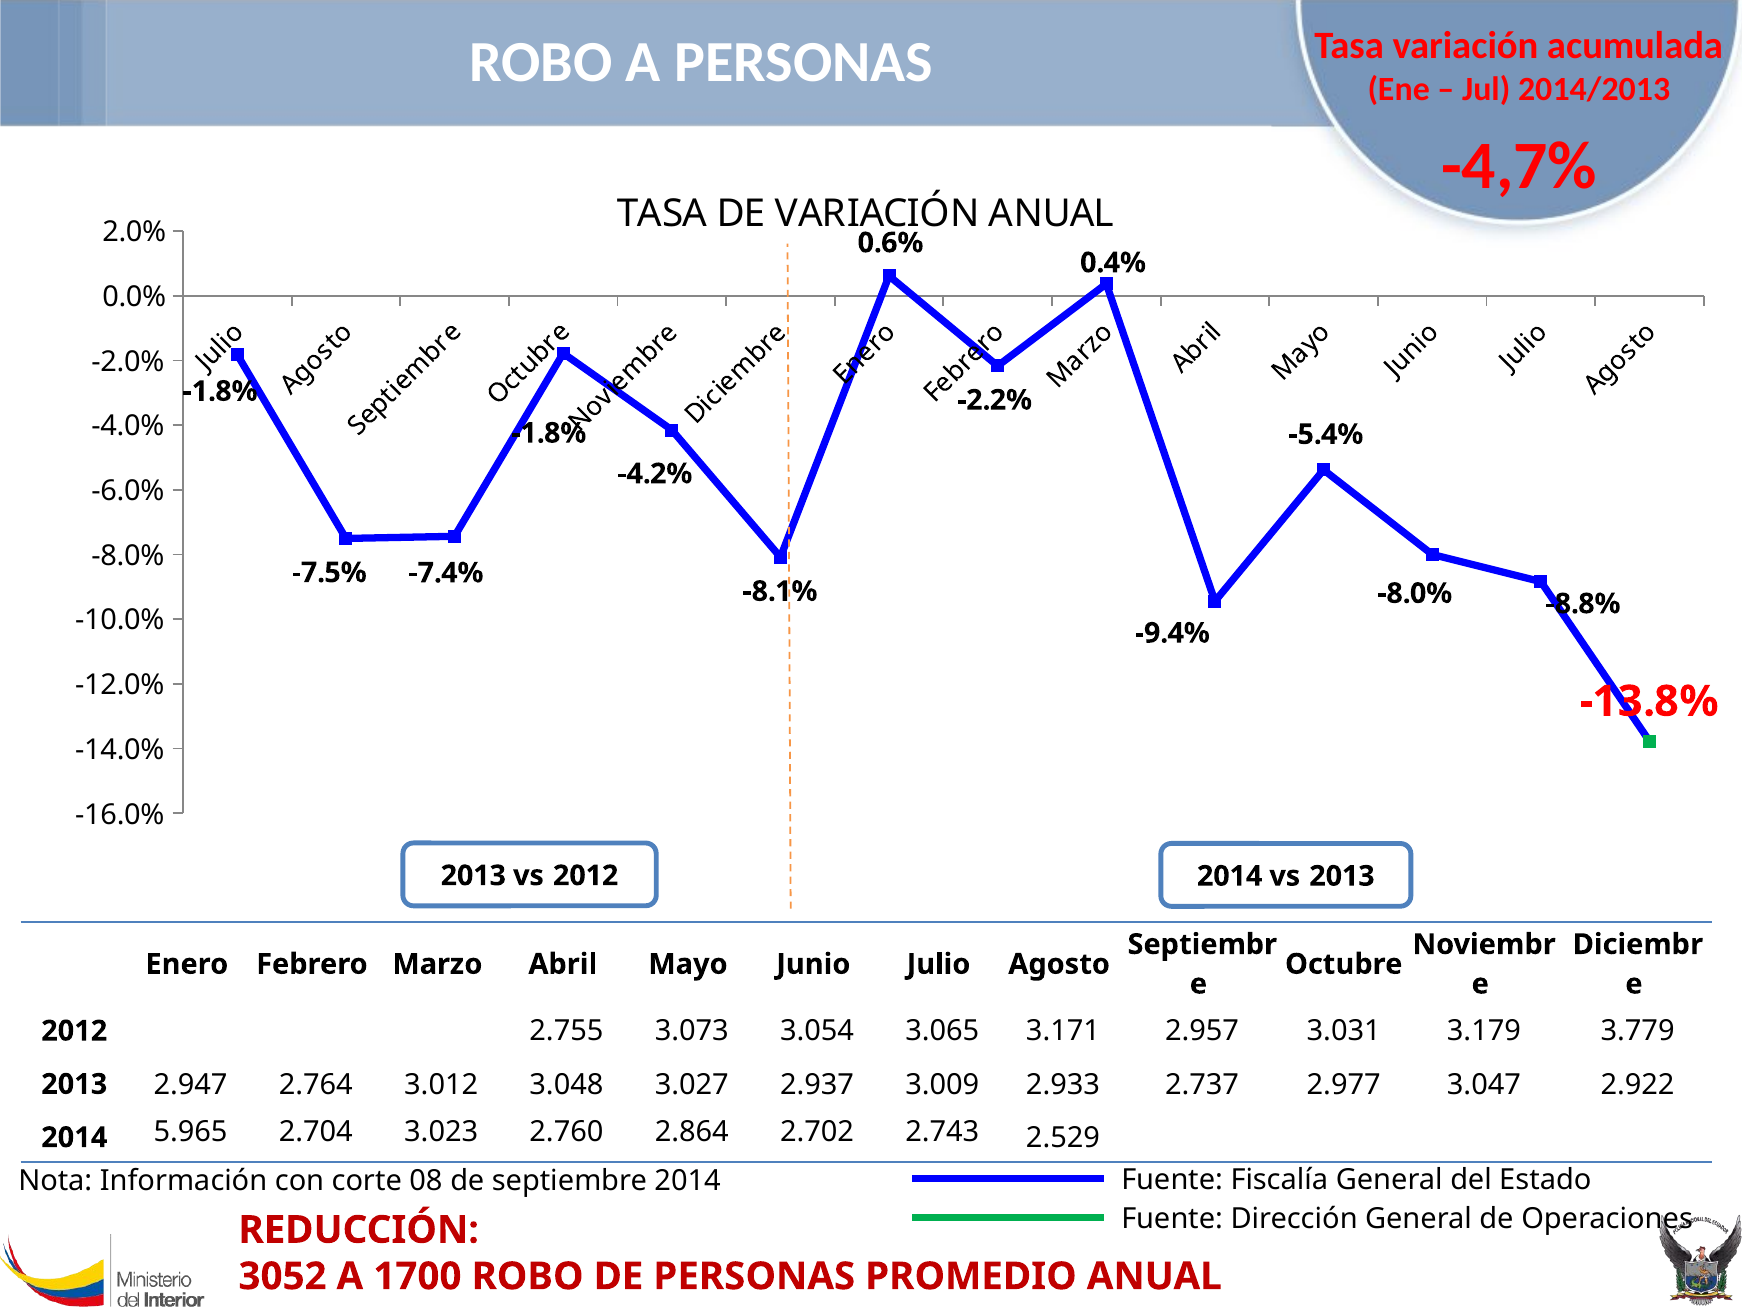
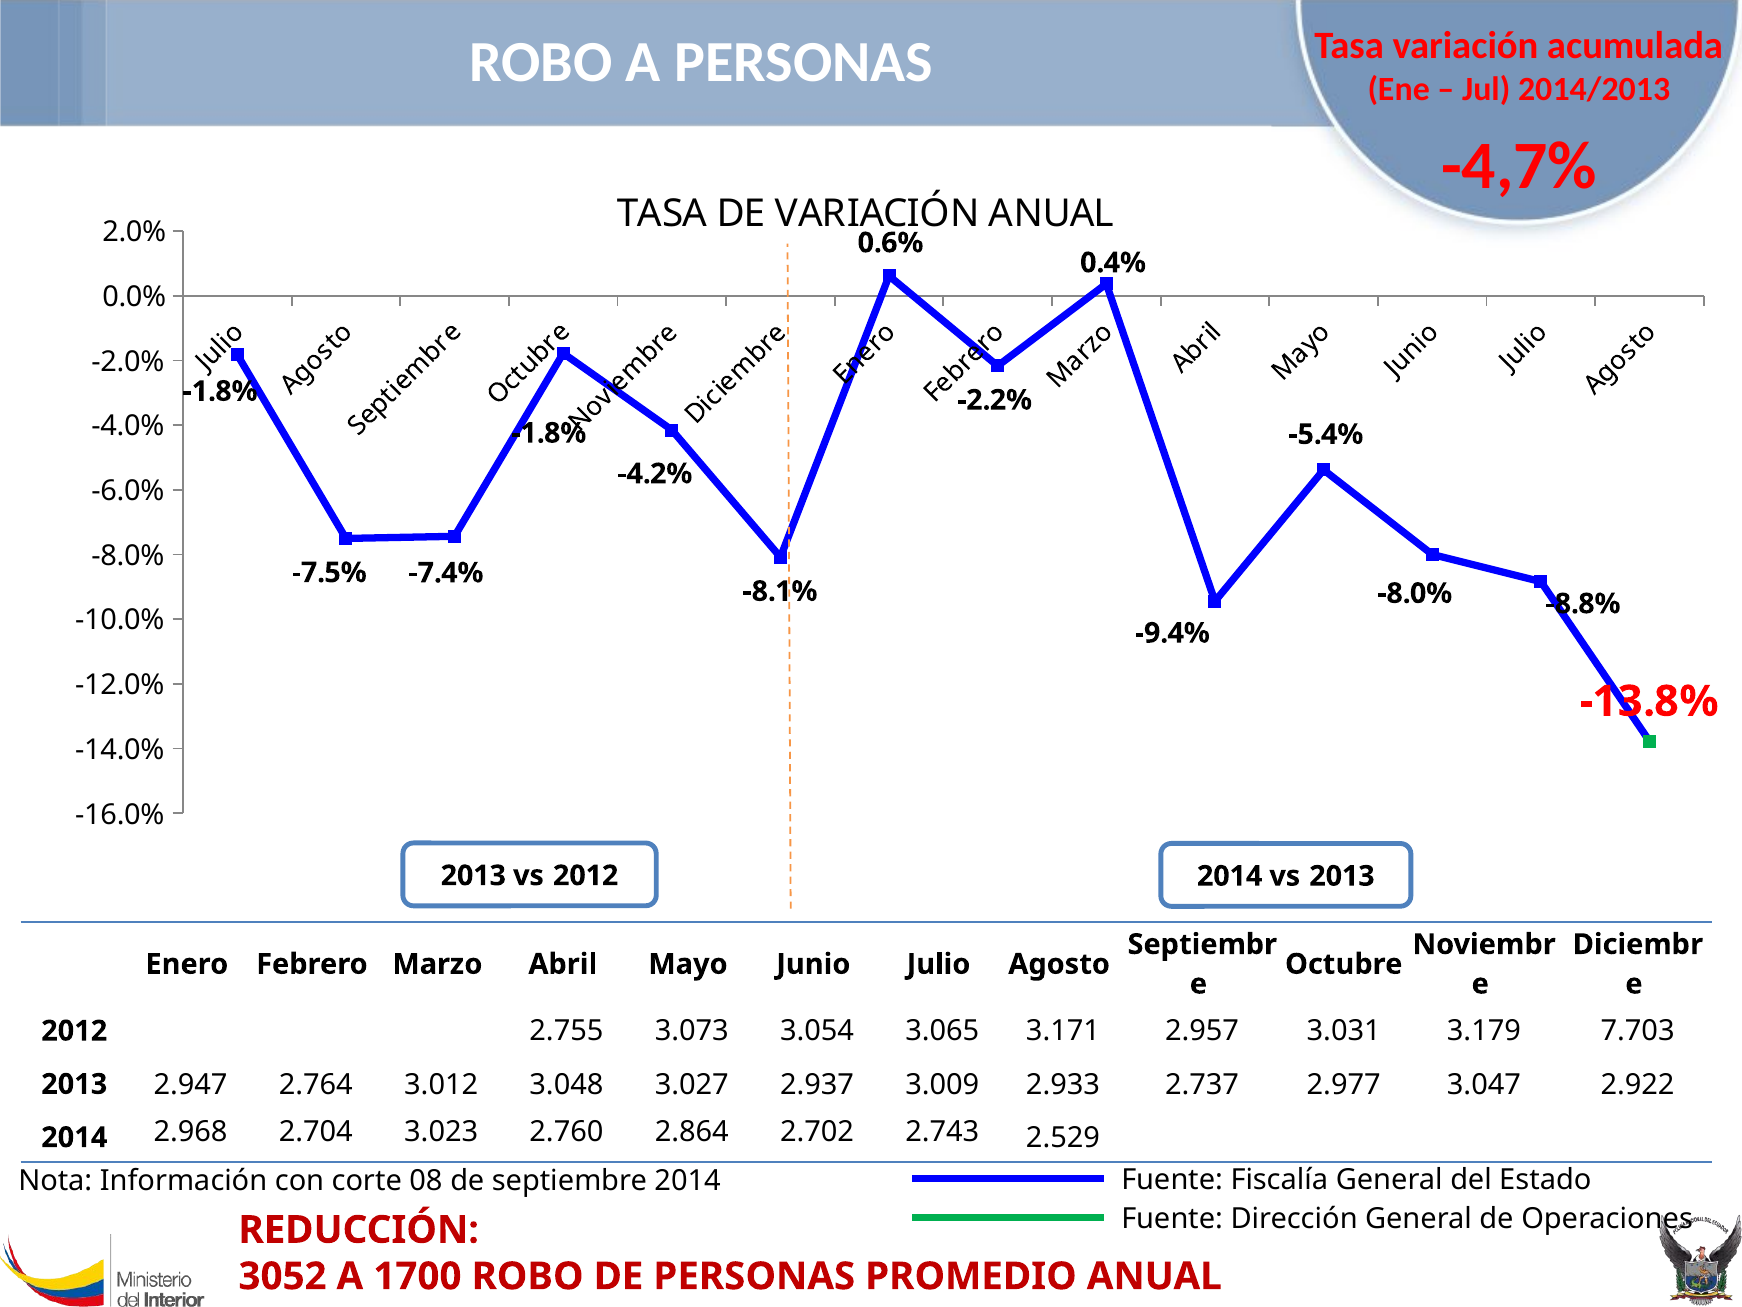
3.779: 3.779 -> 7.703 (1638, 1031)
5.965: 5.965 -> 2.968 (191, 1132)
